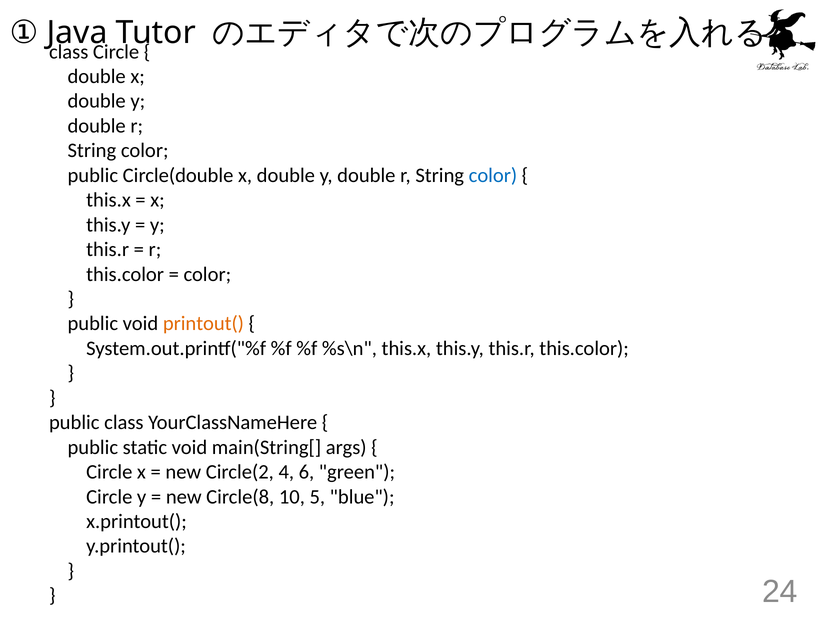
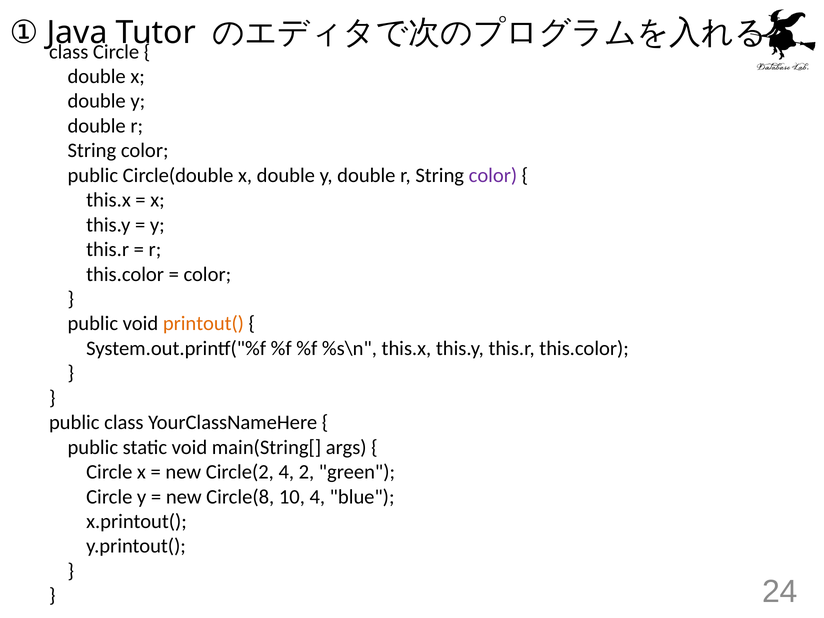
color colour: blue -> purple (493, 175)
6: 6 -> 2 (306, 472)
10 5: 5 -> 4 (317, 497)
